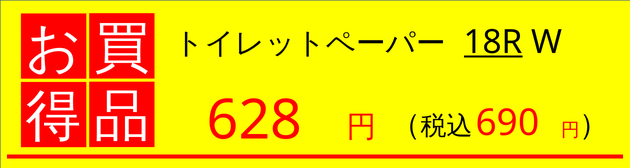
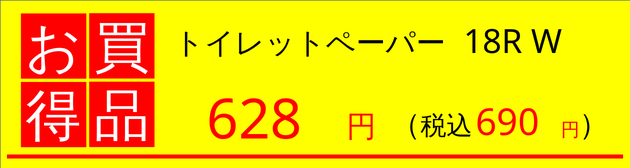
18R underline: present -> none (493, 42)
